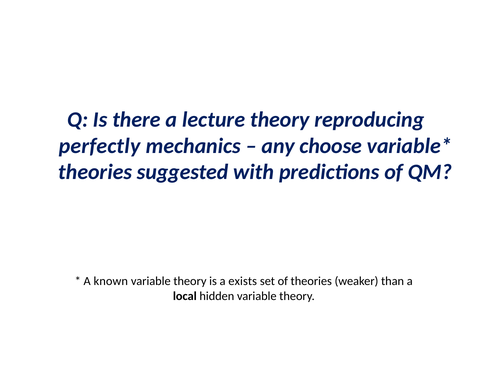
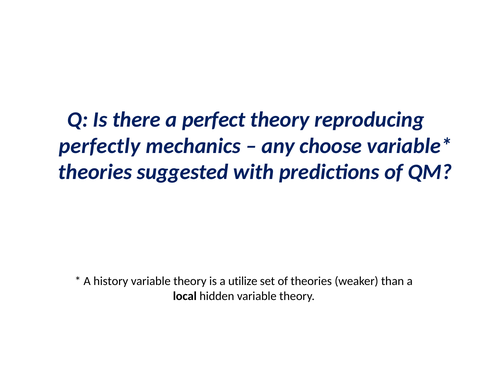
lecture: lecture -> perfect (214, 120)
known: known -> history (111, 281)
exists: exists -> utilize (243, 281)
